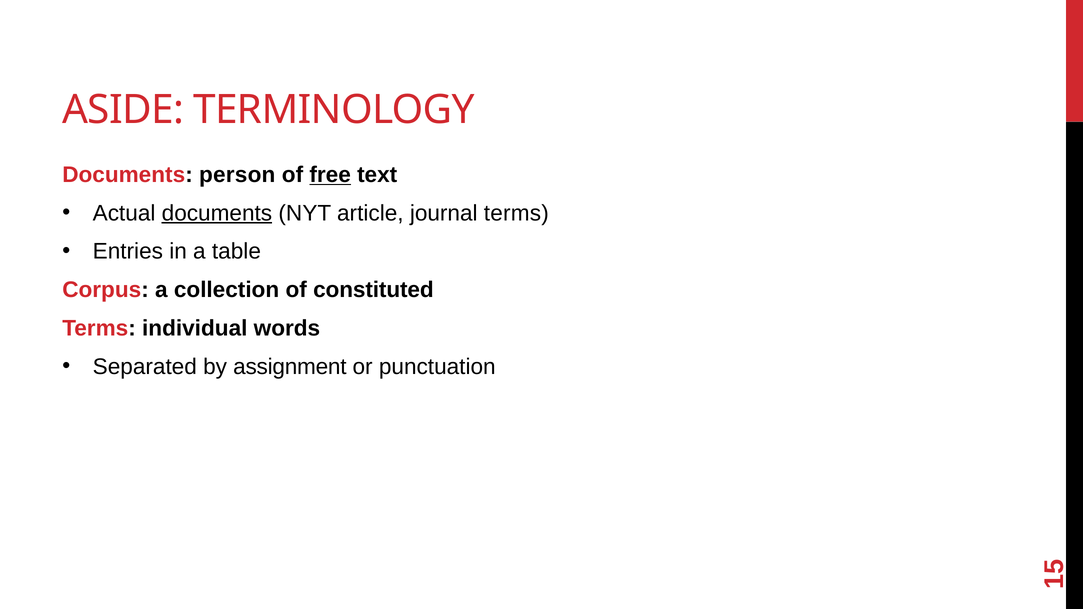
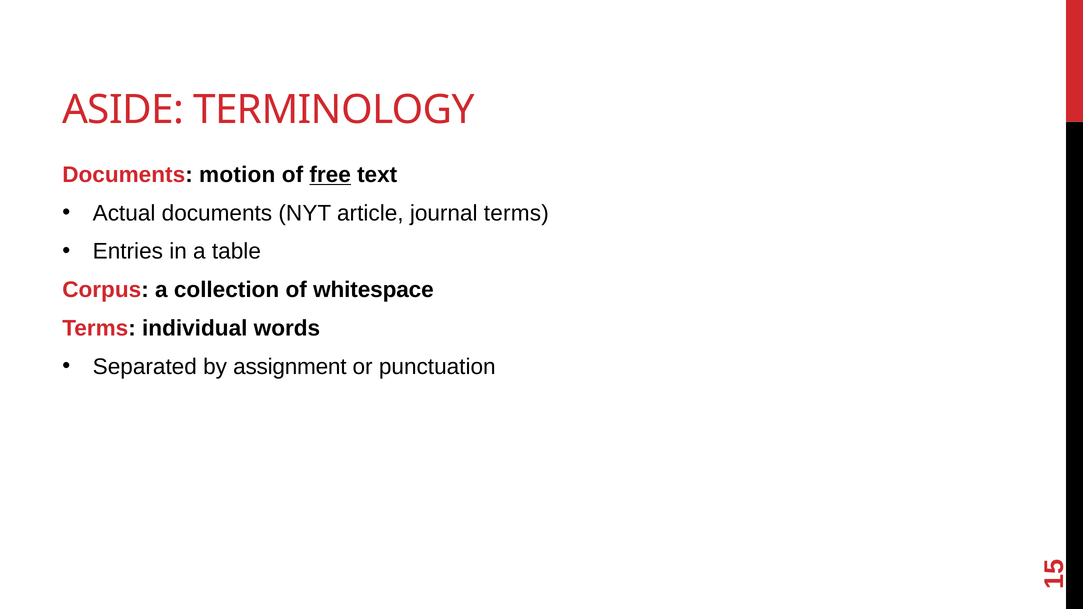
person: person -> motion (237, 175)
documents underline: present -> none (217, 213)
constituted: constituted -> whitespace (373, 290)
